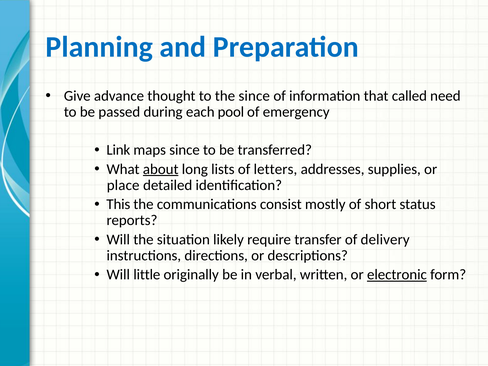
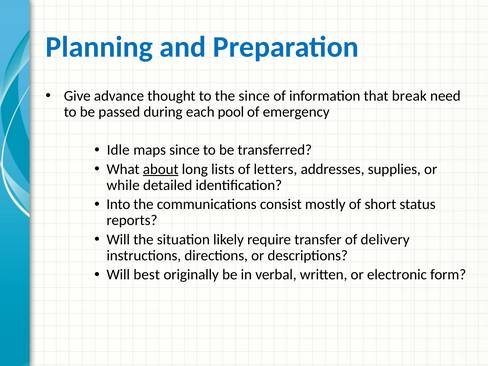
called: called -> break (409, 96)
Link: Link -> Idle (118, 150)
place: place -> while (123, 185)
This: This -> Into (118, 204)
little: little -> best (147, 275)
electronic underline: present -> none (397, 275)
